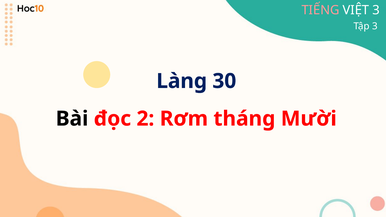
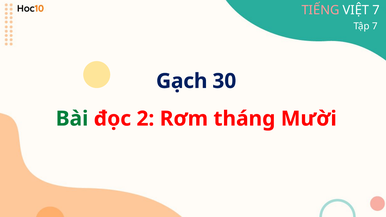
VIỆT 3: 3 -> 7 (376, 10)
Tập 3: 3 -> 7 (375, 26)
Làng: Làng -> Gạch (182, 81)
Bài colour: black -> green (72, 119)
